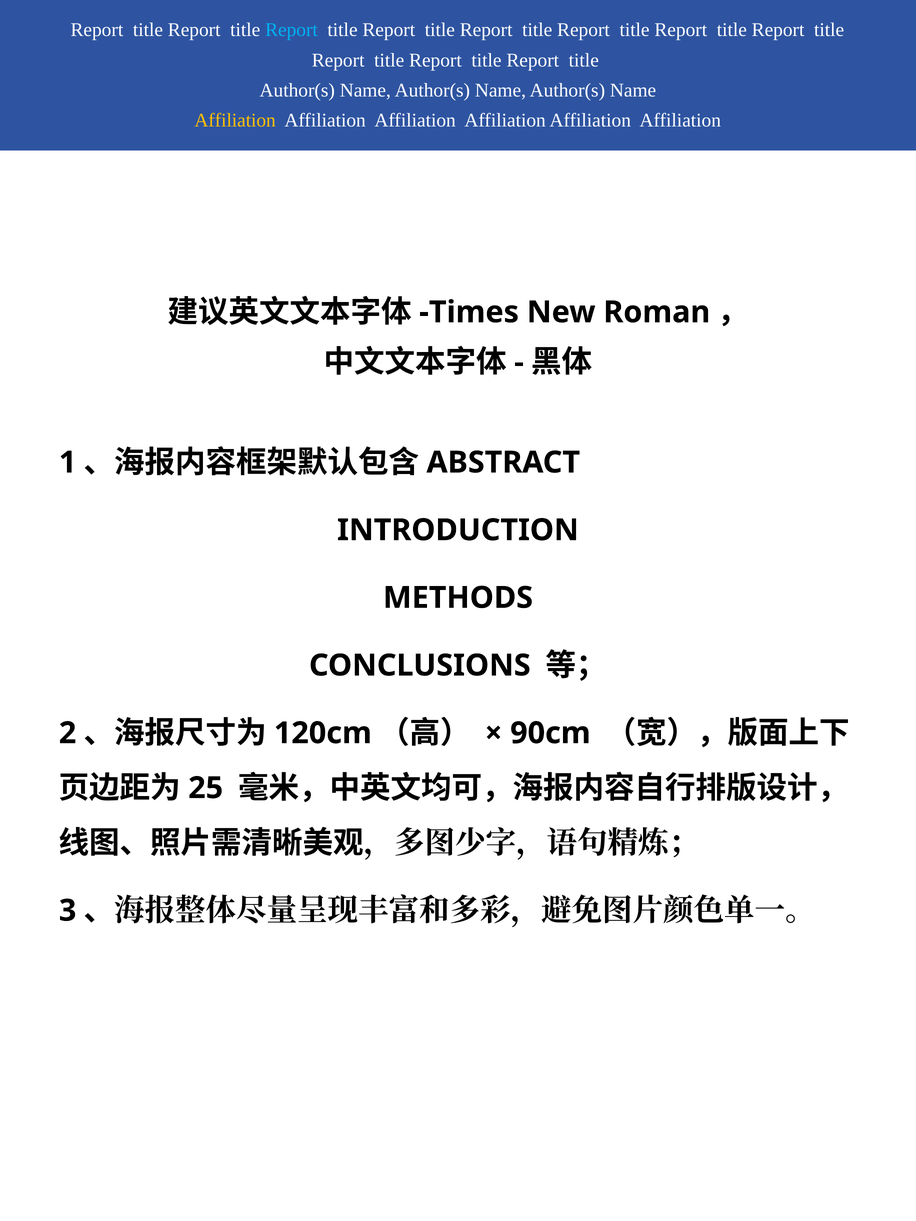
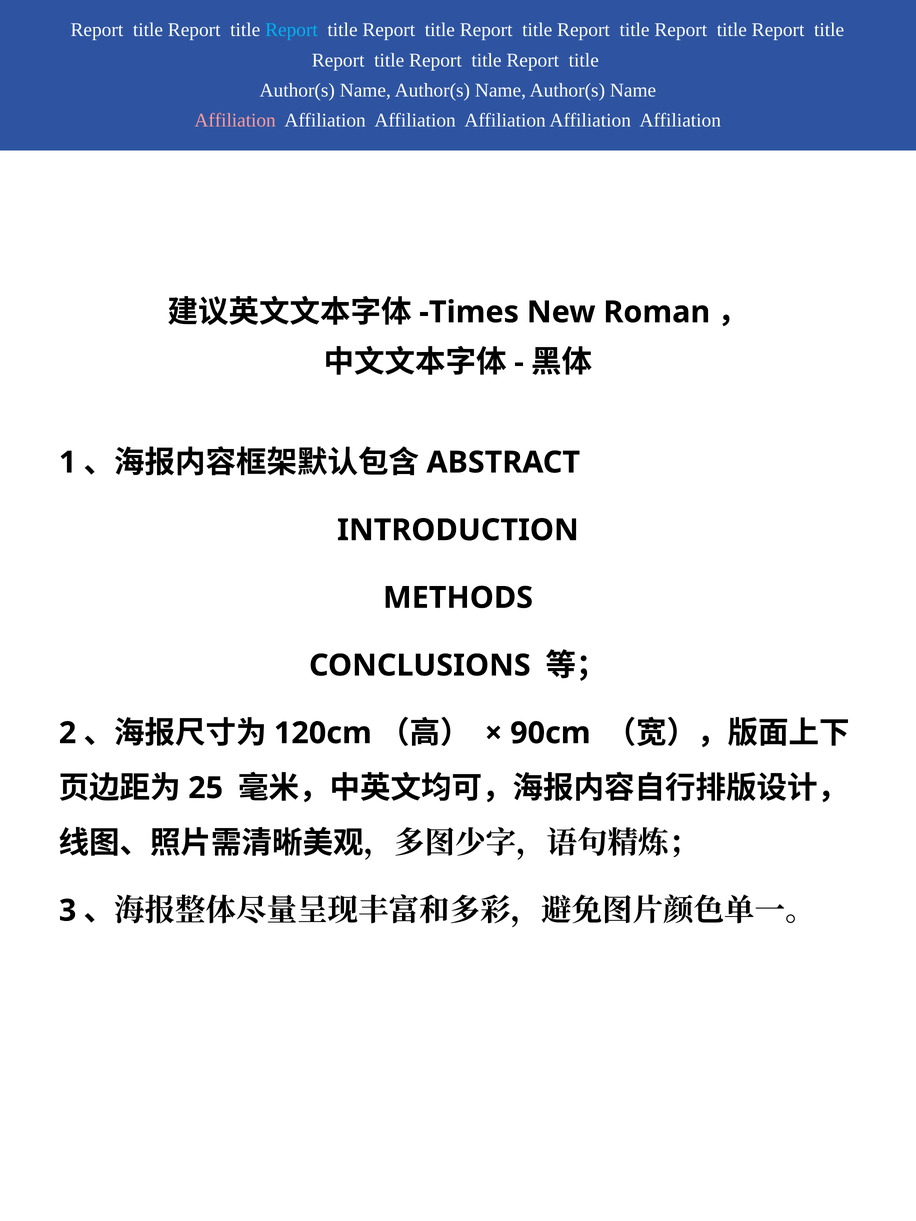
Affiliation colour: yellow -> pink (235, 121)
